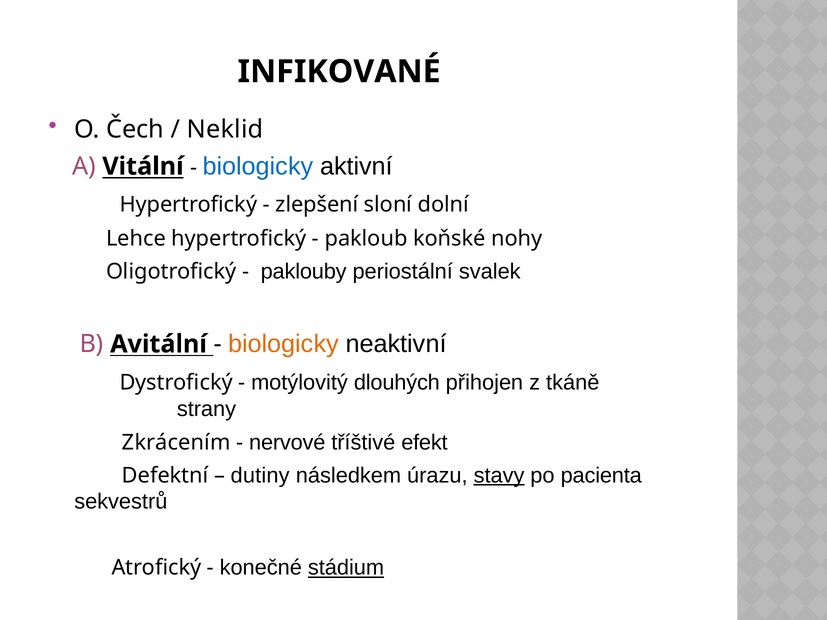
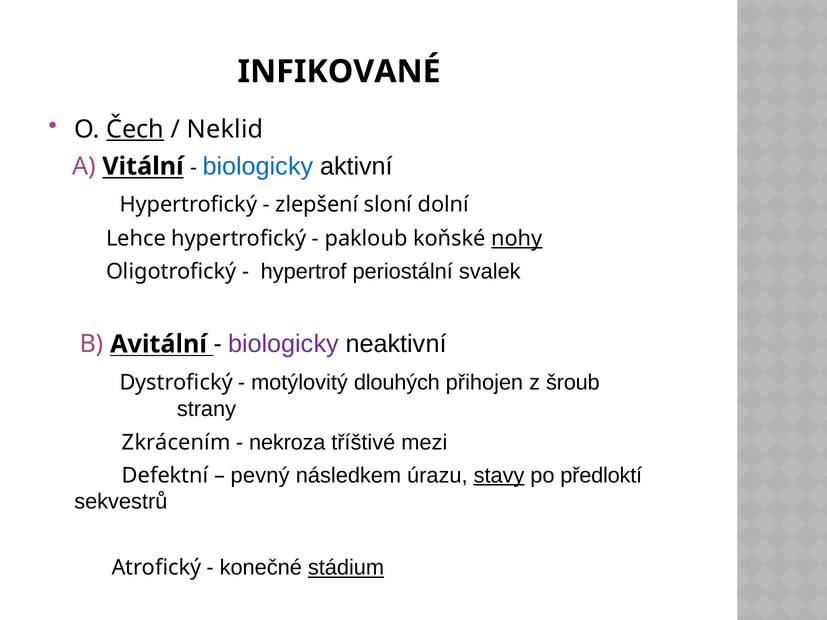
Čech underline: none -> present (135, 129)
nohy underline: none -> present (517, 239)
paklouby: paklouby -> hypertrof (304, 272)
biologicky colour: orange -> purple (283, 344)
tkáně: tkáně -> šroub (573, 383)
nervové: nervové -> nekroza (287, 443)
efekt: efekt -> mezi (424, 443)
dutiny: dutiny -> pevný (260, 476)
pacienta: pacienta -> předloktí (601, 476)
